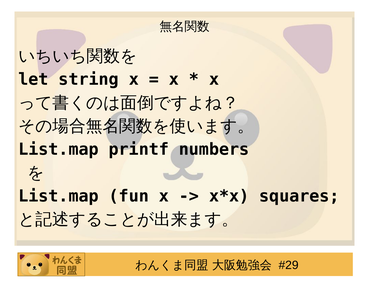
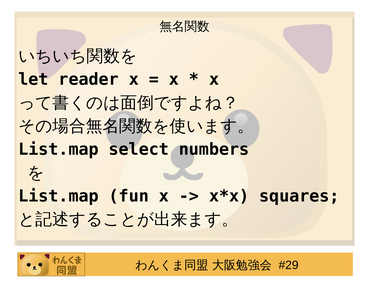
string: string -> reader (89, 80)
printf: printf -> select (139, 150)
